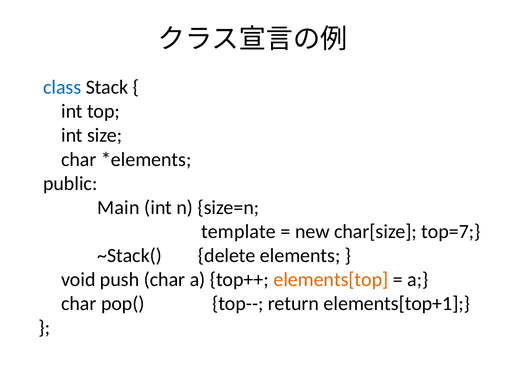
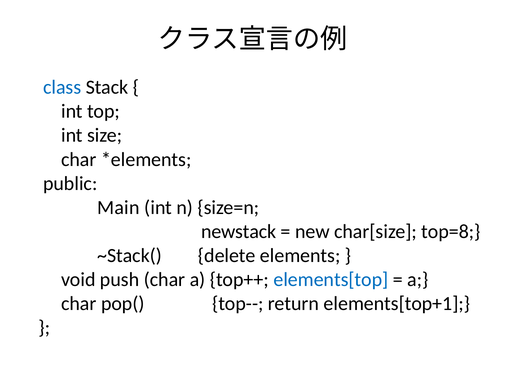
template: template -> newstack (239, 231)
top=7: top=7 -> top=8 (451, 231)
elements[top colour: orange -> blue (331, 279)
